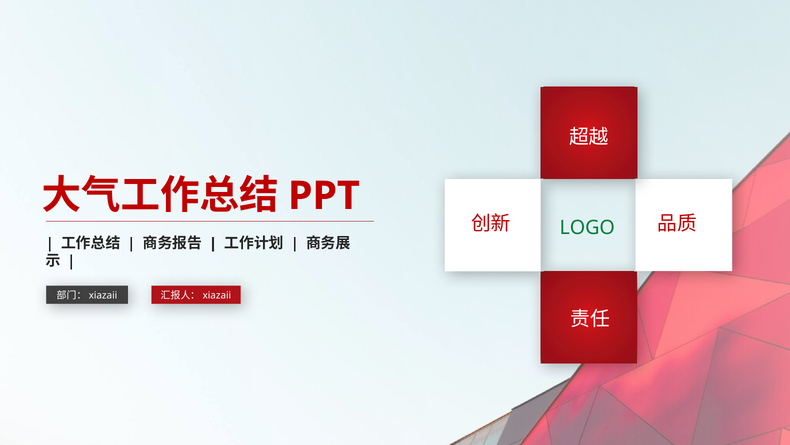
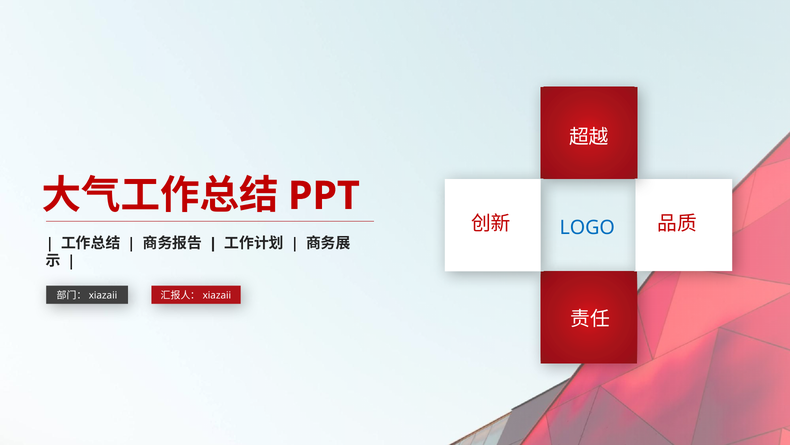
LOGO colour: green -> blue (587, 227)
